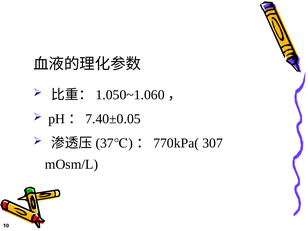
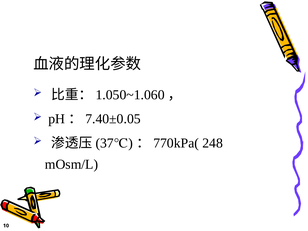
307: 307 -> 248 (213, 143)
